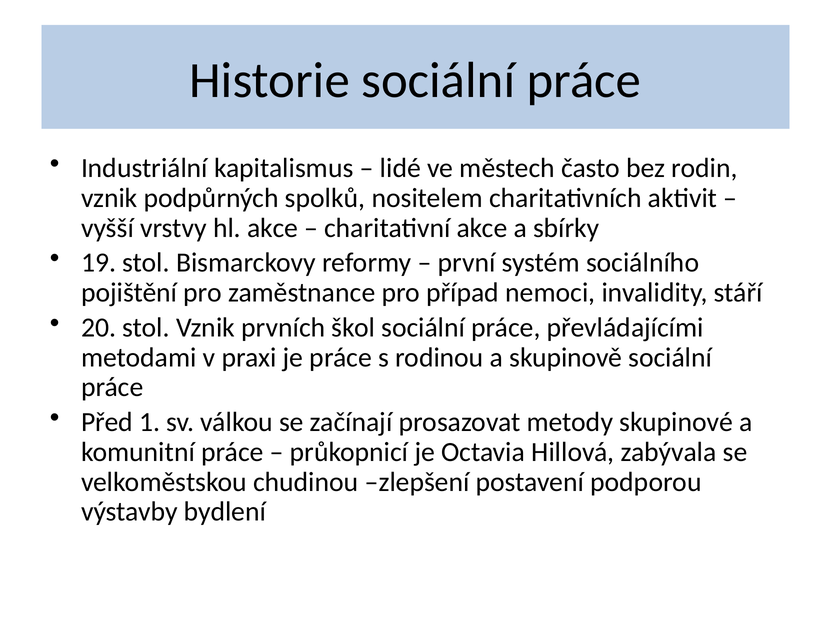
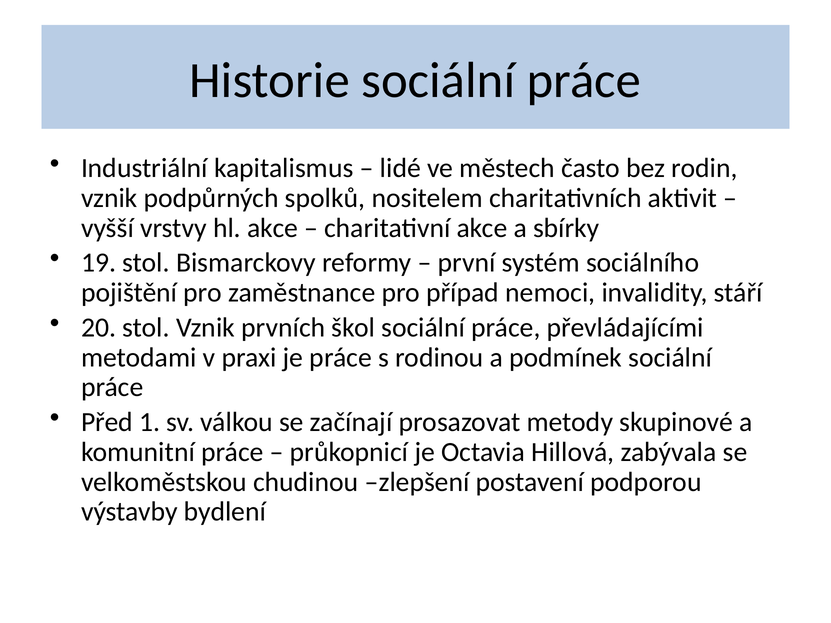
skupinově: skupinově -> podmínek (566, 358)
